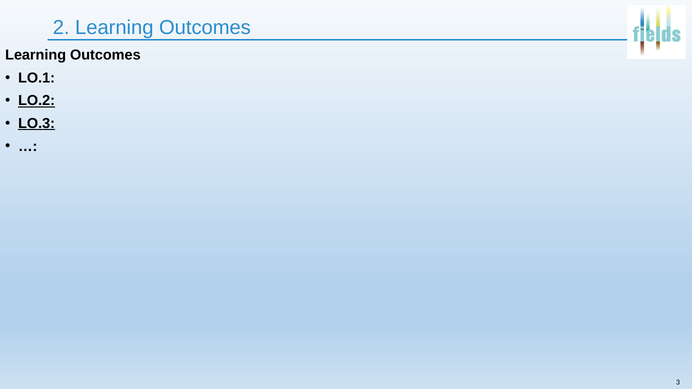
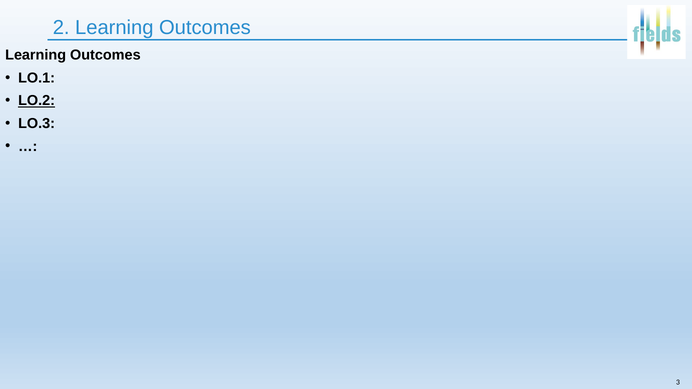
LO.3 underline: present -> none (37, 124)
